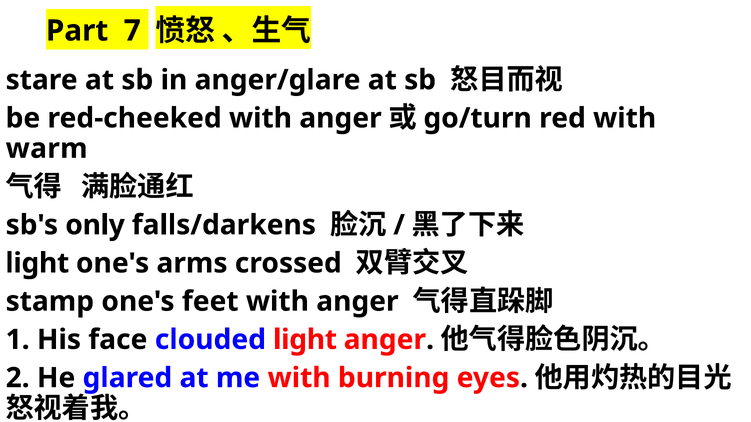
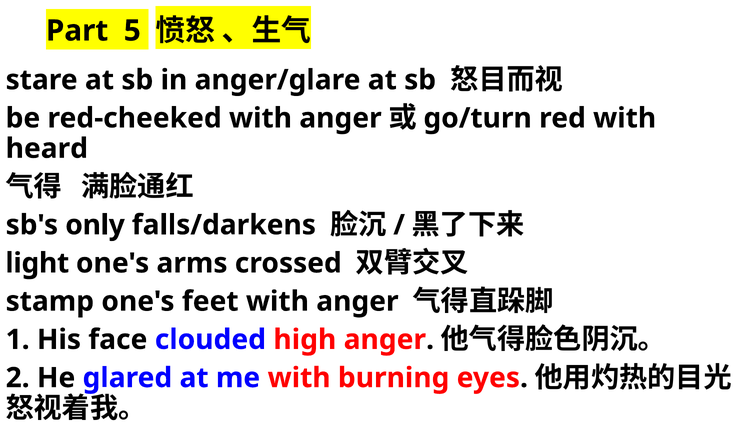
7: 7 -> 5 (132, 31)
warm: warm -> heard (47, 149)
clouded light: light -> high (305, 340)
